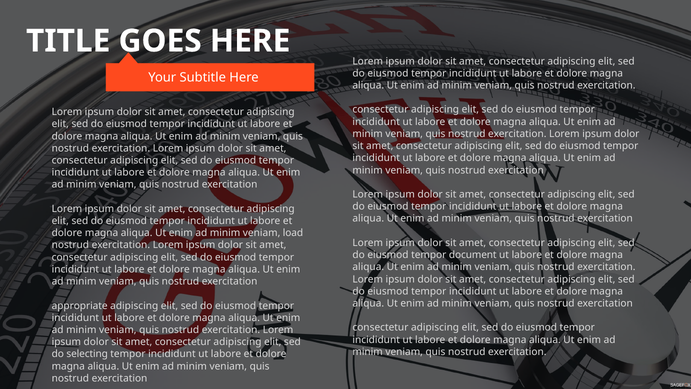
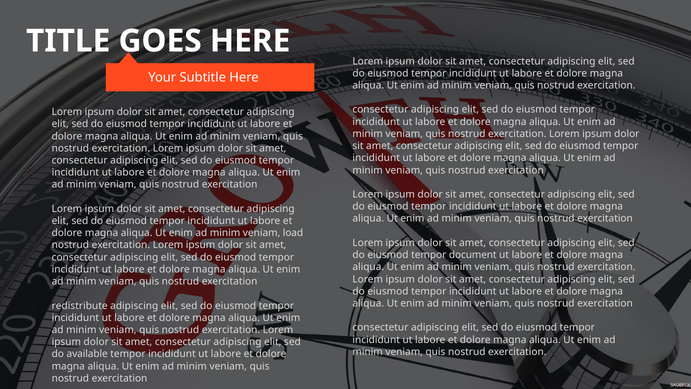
appropriate: appropriate -> redistribute (80, 305)
selecting: selecting -> available (87, 354)
